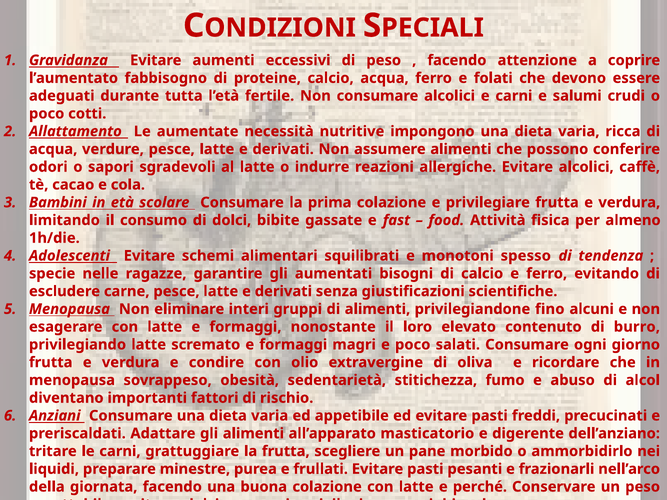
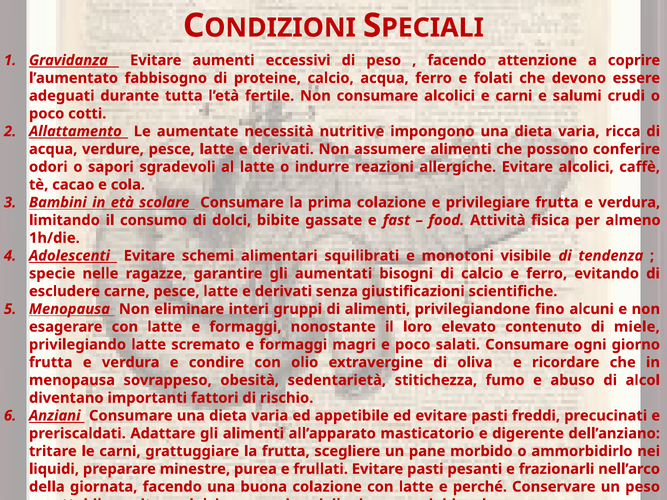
spesso: spesso -> visibile (526, 256)
burro: burro -> miele (637, 327)
